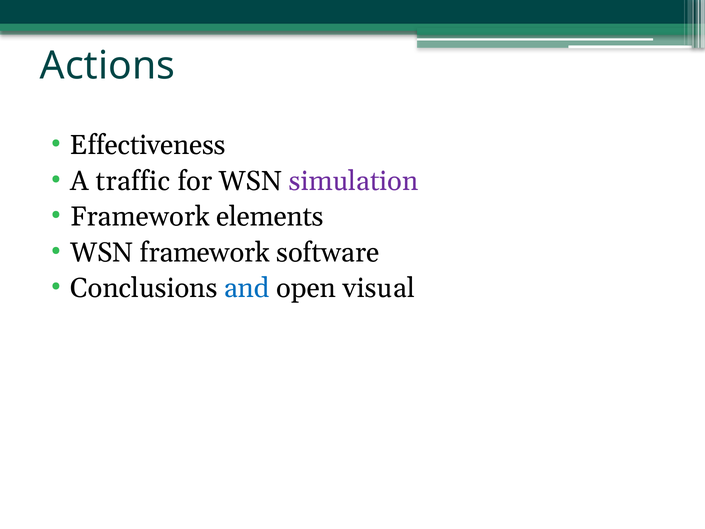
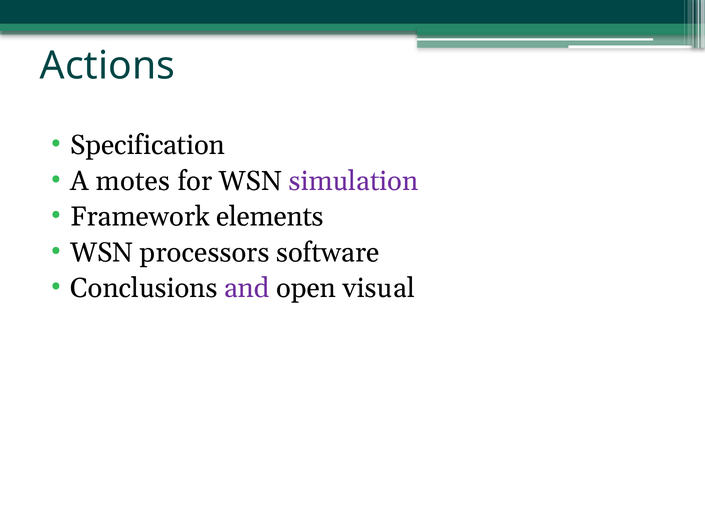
Effectiveness: Effectiveness -> Specification (148, 145)
traffic: traffic -> motes (133, 181)
WSN framework: framework -> processors (205, 252)
and colour: blue -> purple (247, 288)
